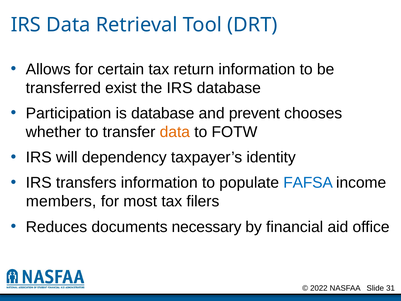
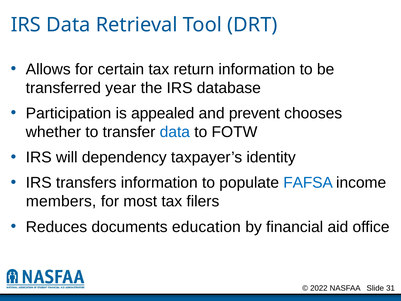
exist: exist -> year (121, 88)
is database: database -> appealed (163, 113)
data colour: orange -> blue (175, 132)
necessary: necessary -> education (206, 227)
